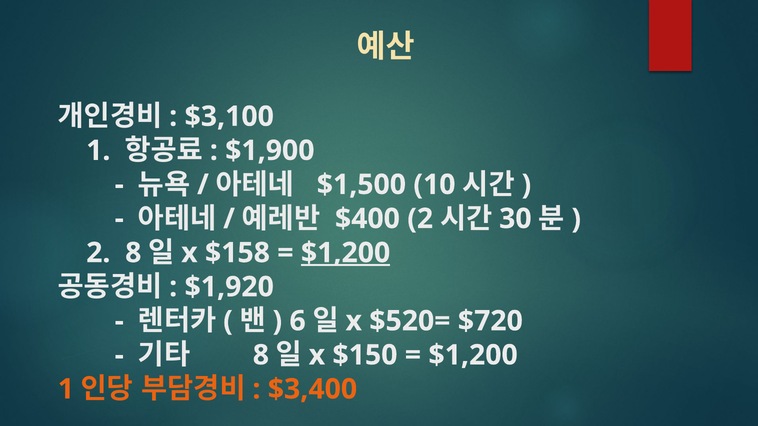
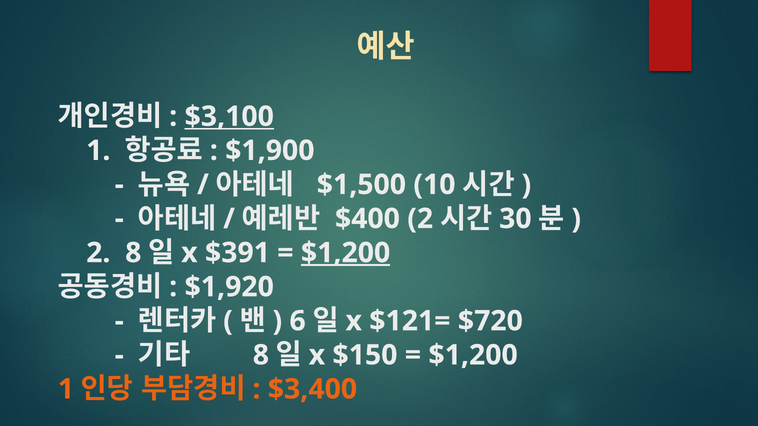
$3,100 underline: none -> present (229, 117)
$158: $158 -> $391 (237, 253)
$520=: $520= -> $121= (410, 321)
